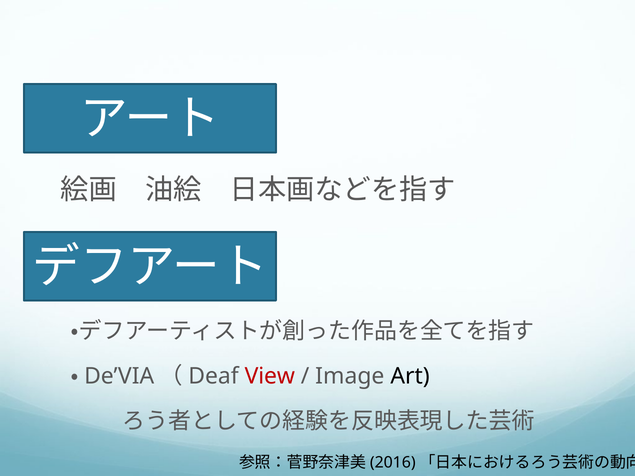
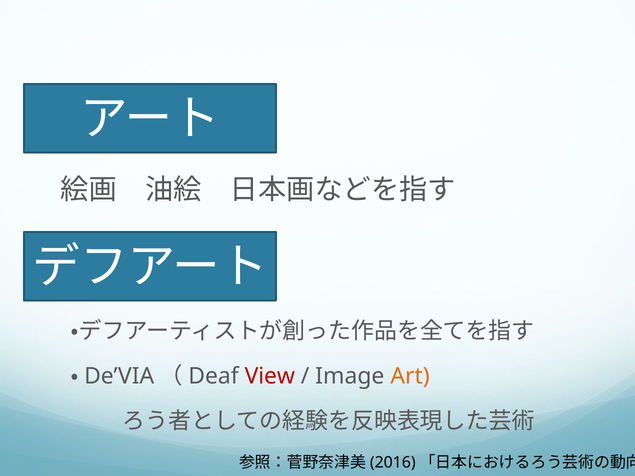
Art colour: black -> orange (410, 376)
